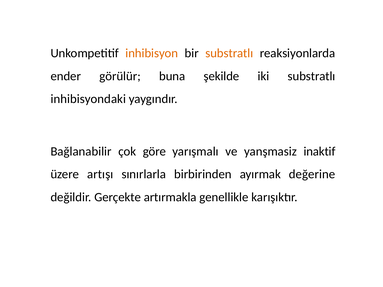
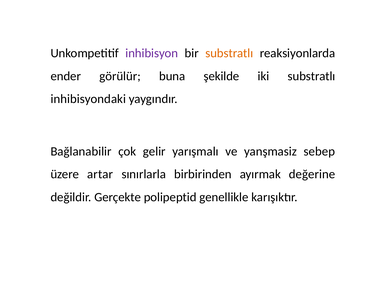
inhibisyon colour: orange -> purple (152, 53)
göre: göre -> gelir (154, 151)
inaktif: inaktif -> sebep (319, 151)
artışı: artışı -> artar (100, 174)
artırmakla: artırmakla -> polipeptid (170, 197)
